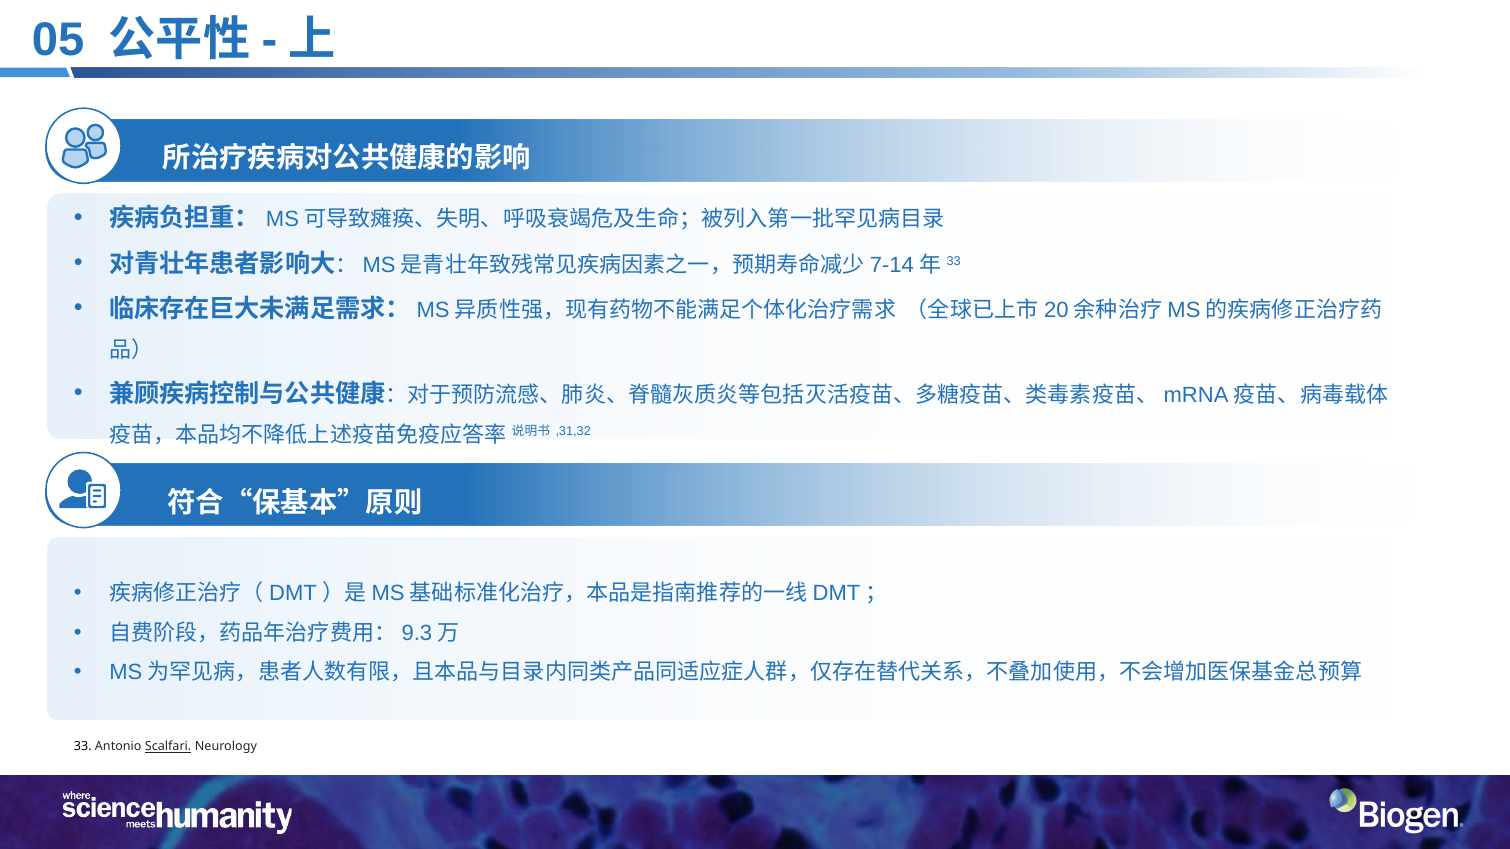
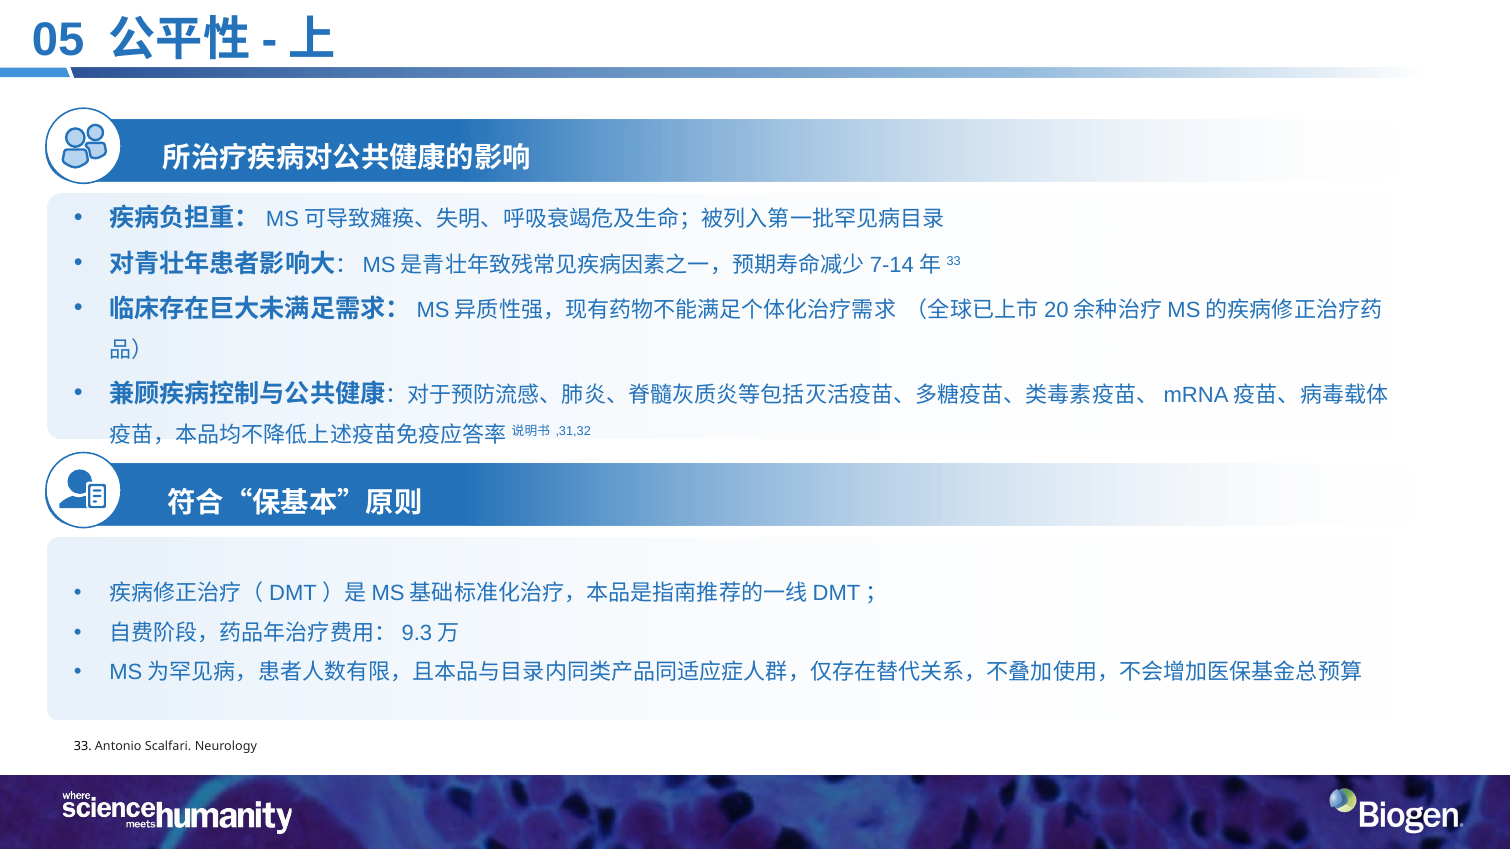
Scalfari underline: present -> none (168, 747)
